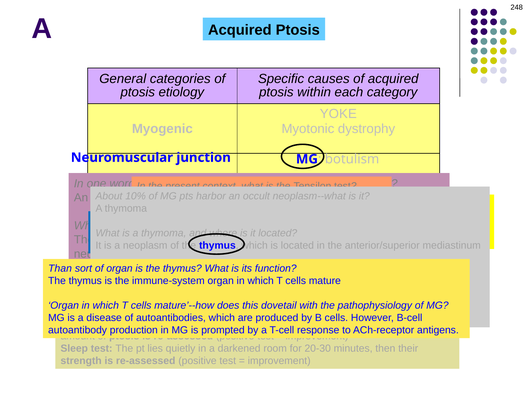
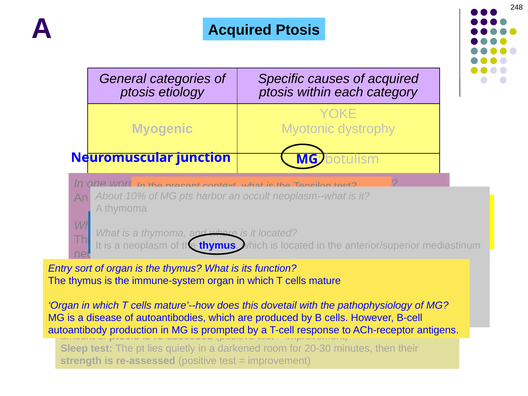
Than: Than -> Entry (60, 268)
